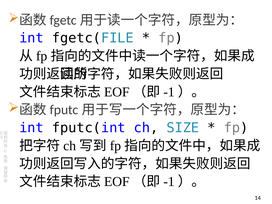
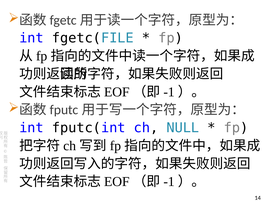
SIZE: SIZE -> NULL (183, 128)
